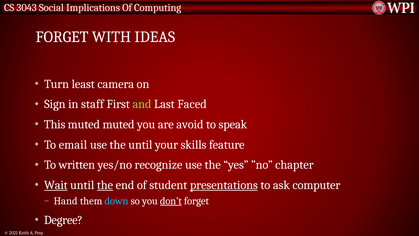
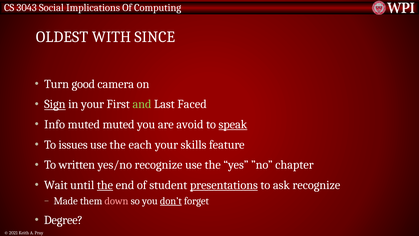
FORGET: FORGET -> OLDEST (62, 37)
IDEAS: IDEAS -> SINCE (155, 37)
least: least -> good (83, 84)
Sign underline: none -> present (55, 104)
in staff: staff -> your (93, 104)
This: This -> Info (55, 124)
speak underline: none -> present (233, 124)
email: email -> issues (73, 144)
the until: until -> each (140, 144)
Wait underline: present -> none (56, 185)
ask computer: computer -> recognize (316, 185)
Hand: Hand -> Made (66, 201)
down colour: light blue -> pink (116, 201)
